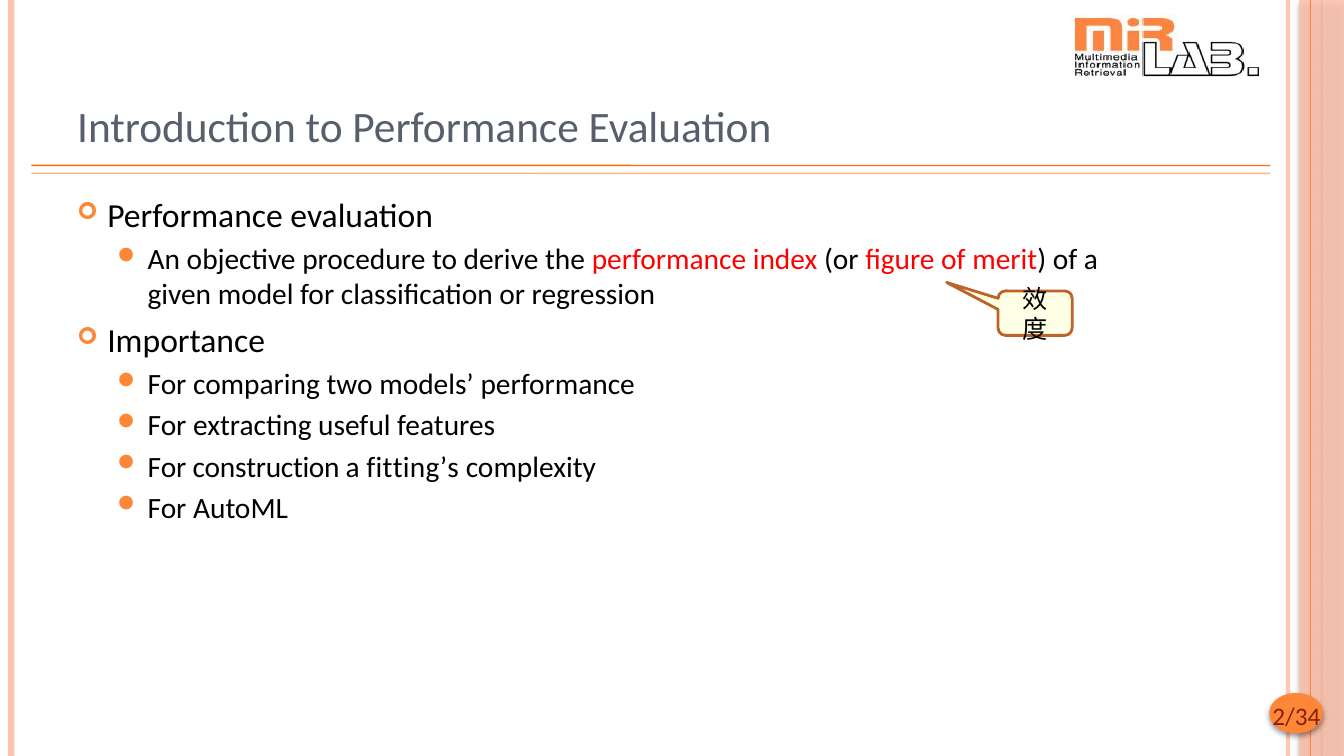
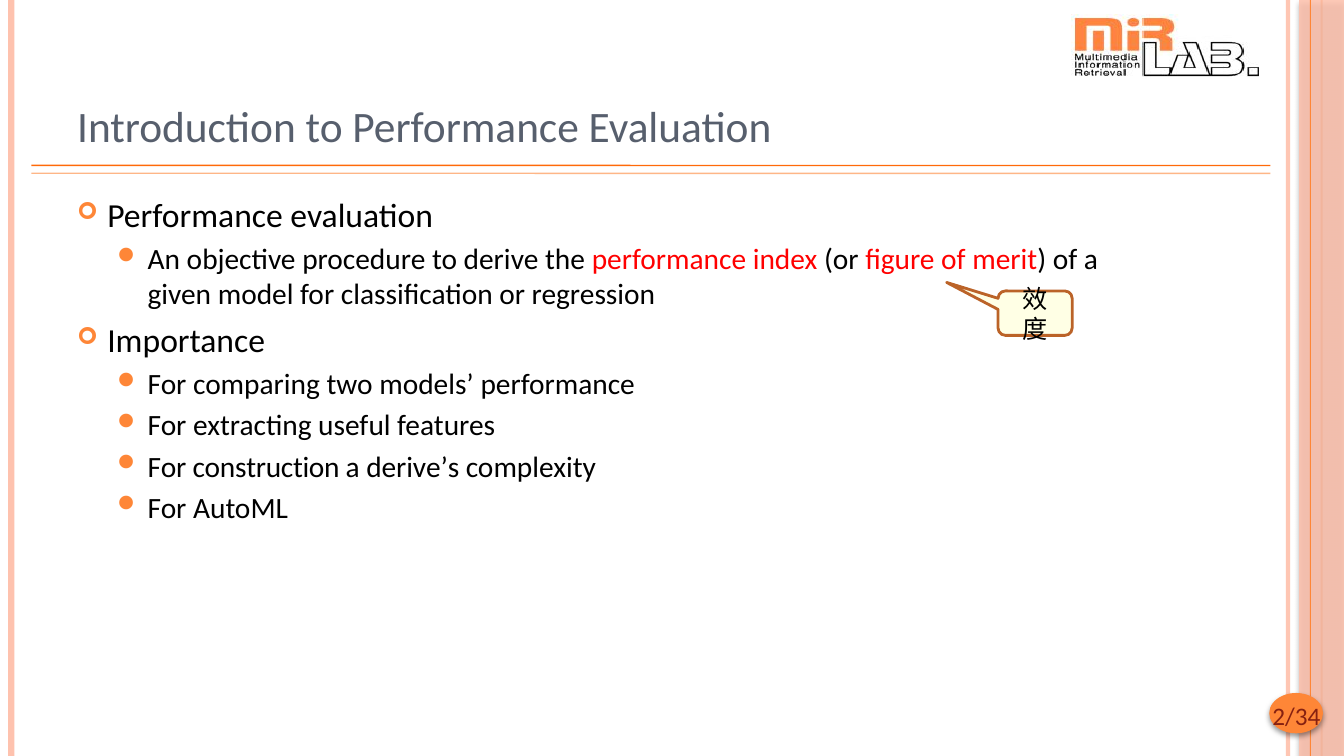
fitting’s: fitting’s -> derive’s (413, 467)
